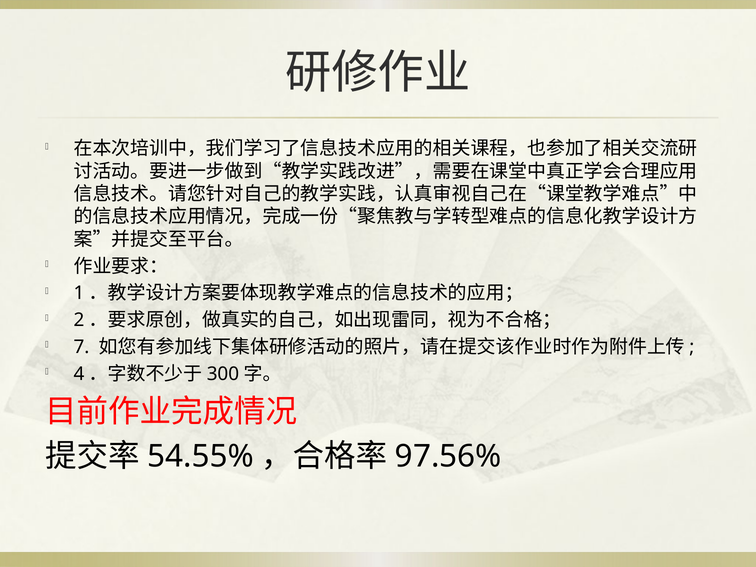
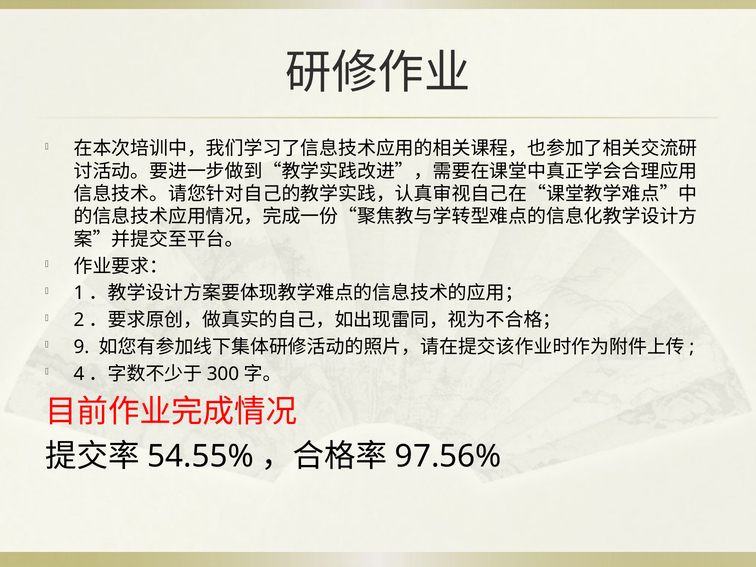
7: 7 -> 9 (82, 347)
